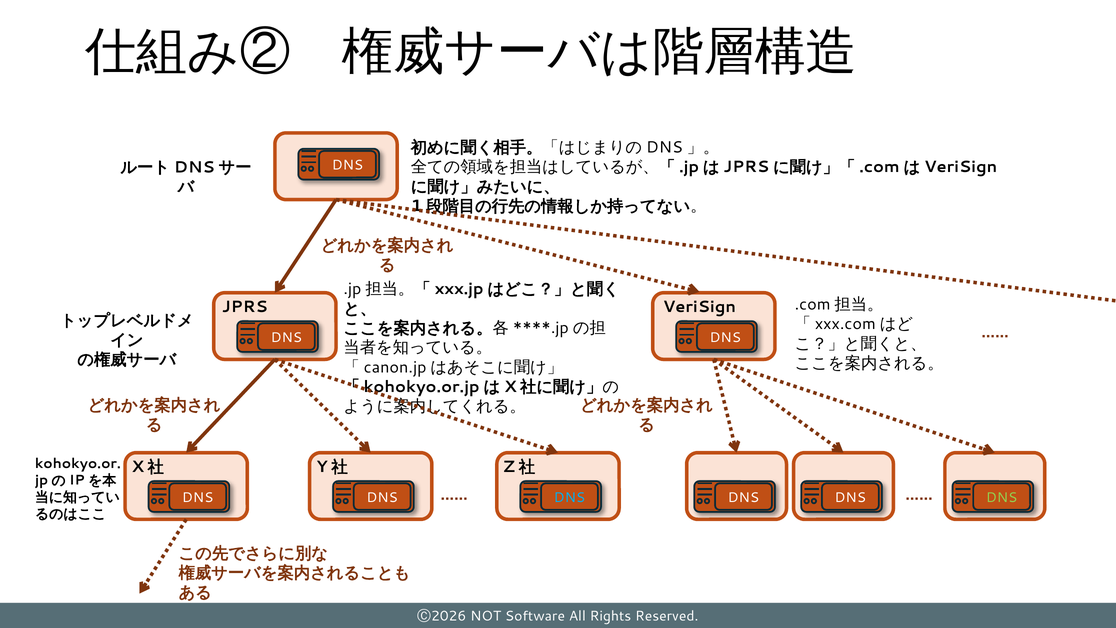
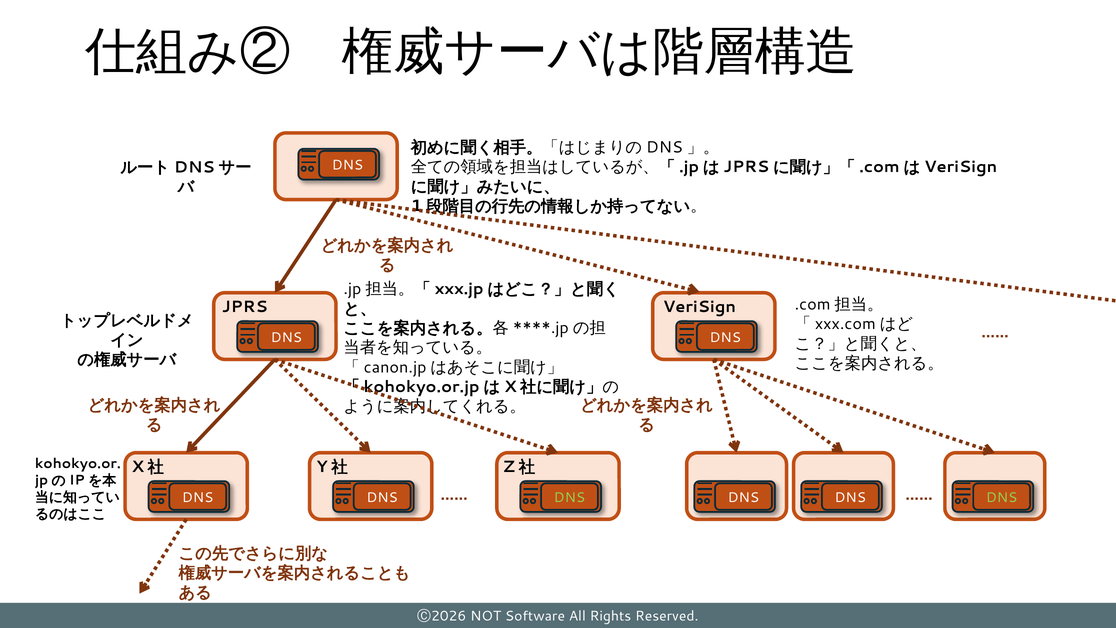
DNS colour: light blue -> light green (569, 497)
